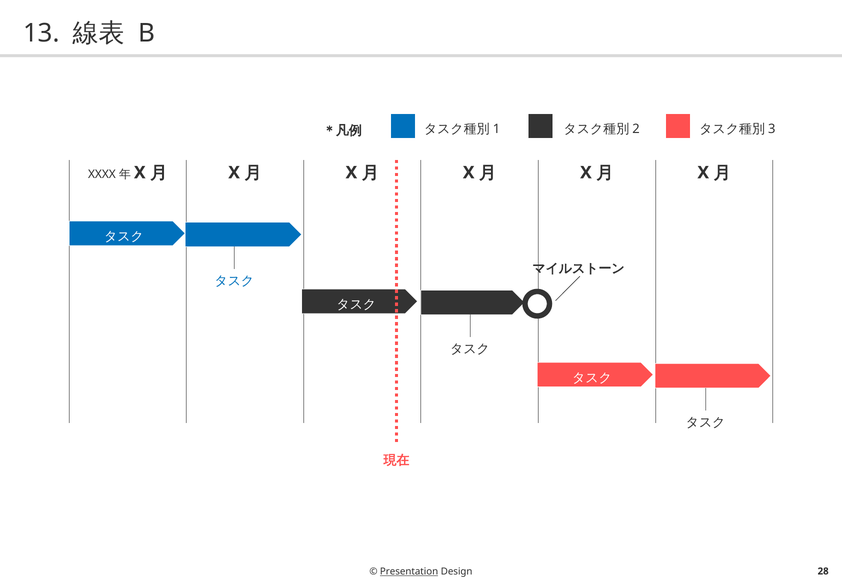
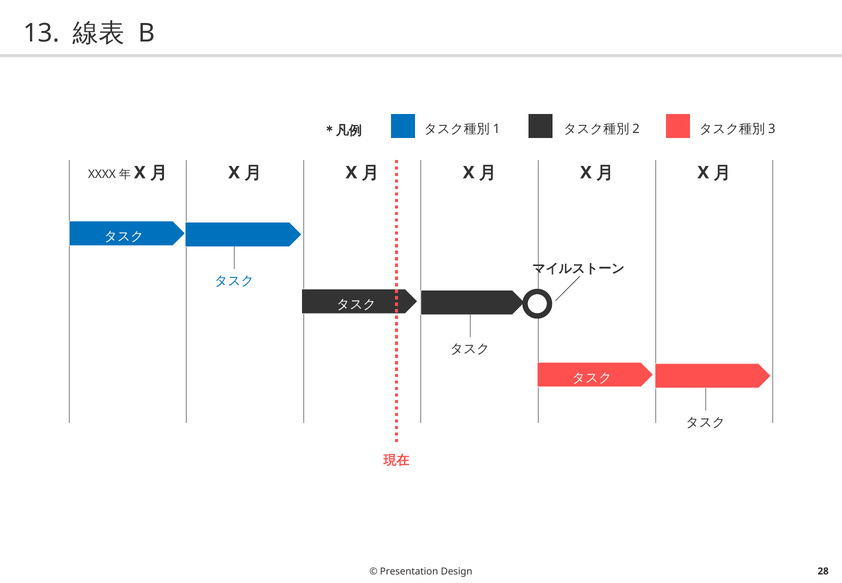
Presentation underline: present -> none (409, 572)
